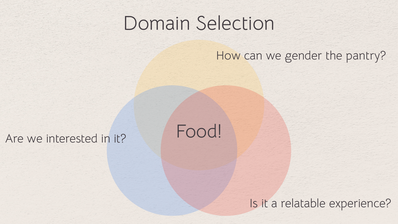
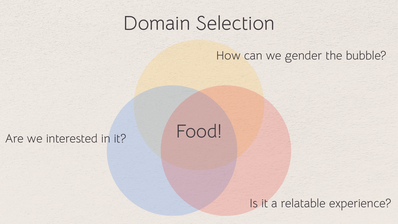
pantry: pantry -> bubble (366, 56)
